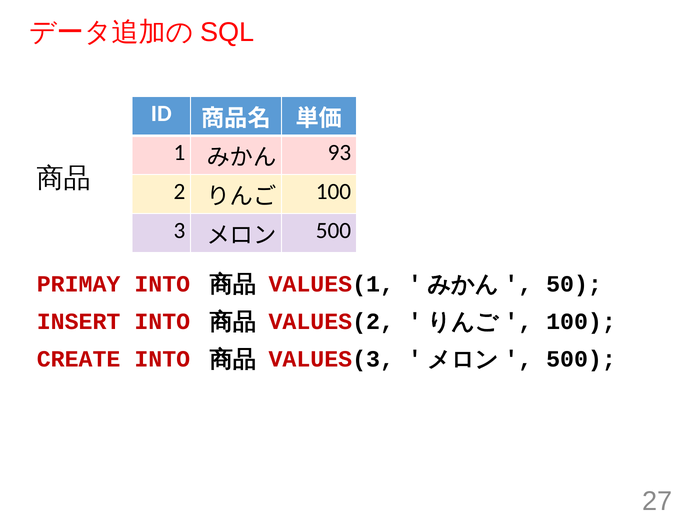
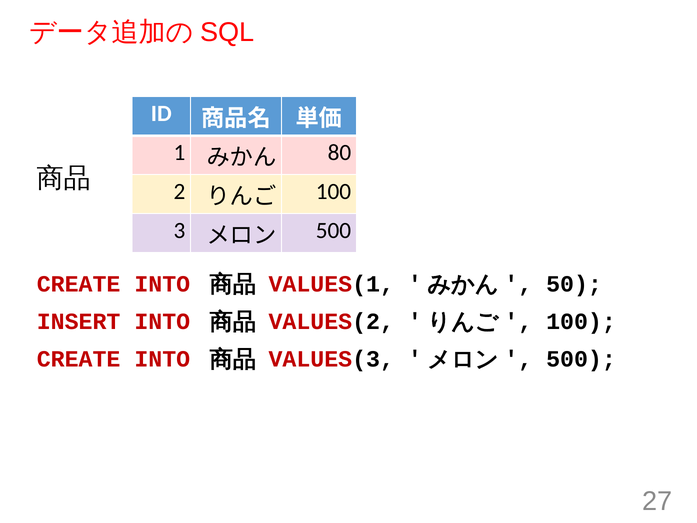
93: 93 -> 80 (339, 152)
PRIMAY: PRIMAY -> CREATE (79, 284)
